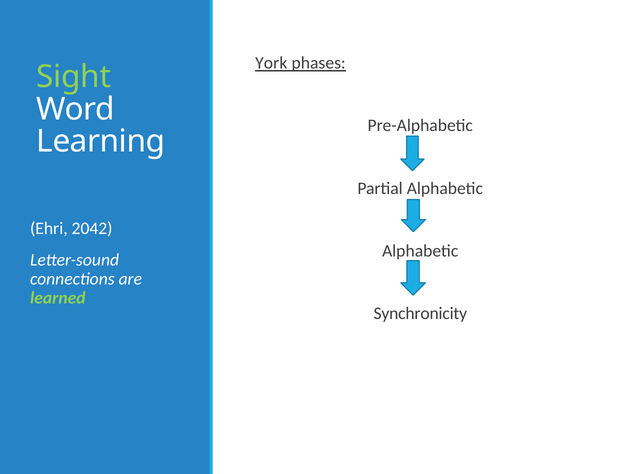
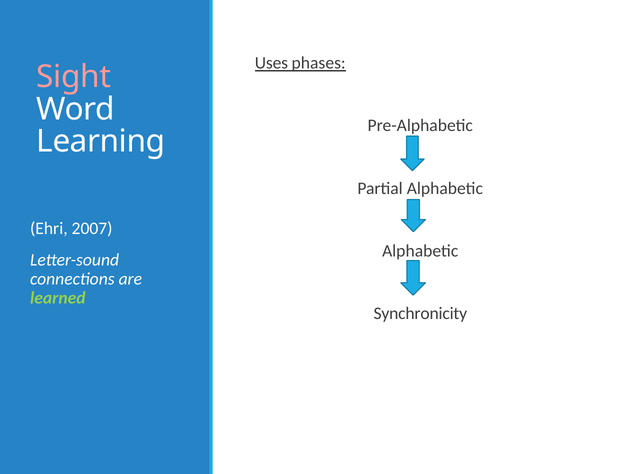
York: York -> Uses (271, 63)
Sight colour: light green -> pink (74, 77)
2042: 2042 -> 2007 (92, 229)
